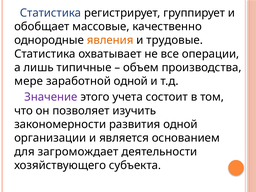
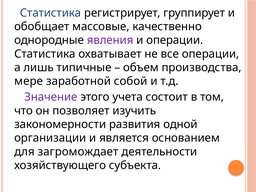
явления colour: orange -> purple (110, 40)
и трудовые: трудовые -> операции (175, 40)
заработной одной: одной -> собой (131, 81)
